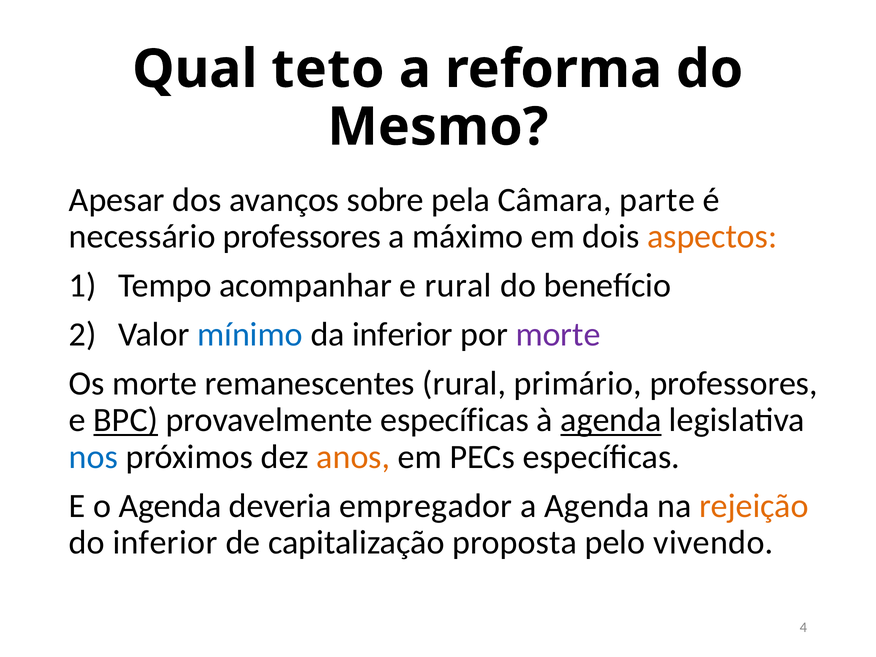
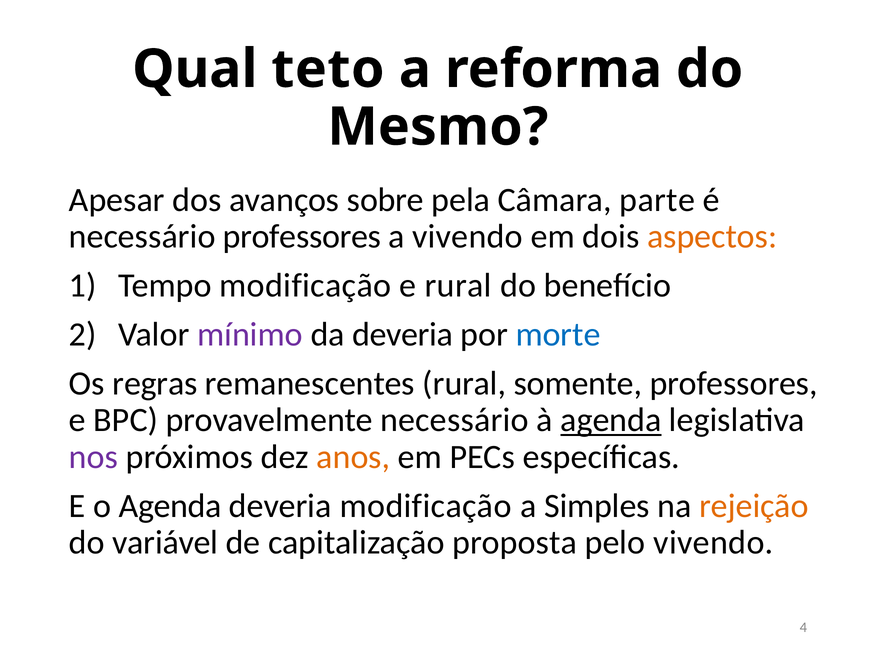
a máximo: máximo -> vivendo (467, 237)
Tempo acompanhar: acompanhar -> modificação (305, 286)
mínimo colour: blue -> purple (250, 334)
da inferior: inferior -> deveria (403, 334)
morte colour: purple -> blue (558, 334)
Os morte: morte -> regras (155, 383)
primário: primário -> somente (578, 383)
BPC underline: present -> none (126, 420)
provavelmente específicas: específicas -> necessário (454, 420)
nos colour: blue -> purple (94, 457)
deveria empregador: empregador -> modificação (426, 506)
a Agenda: Agenda -> Simples (597, 506)
do inferior: inferior -> variável (165, 542)
